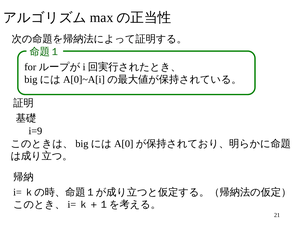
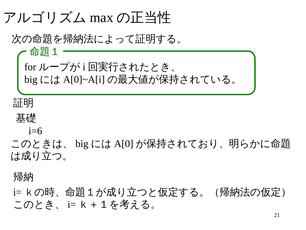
i=9: i=9 -> i=6 (35, 131)
